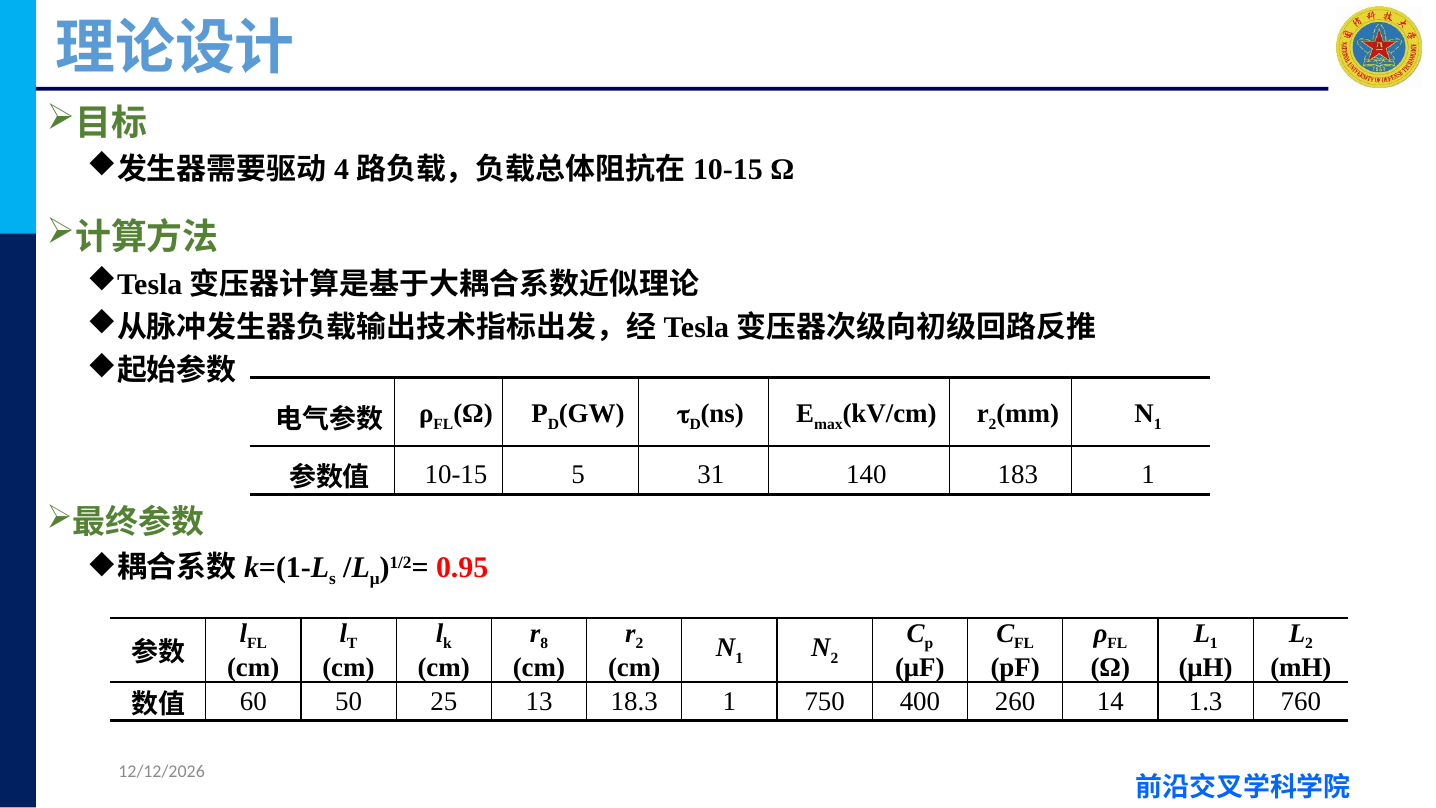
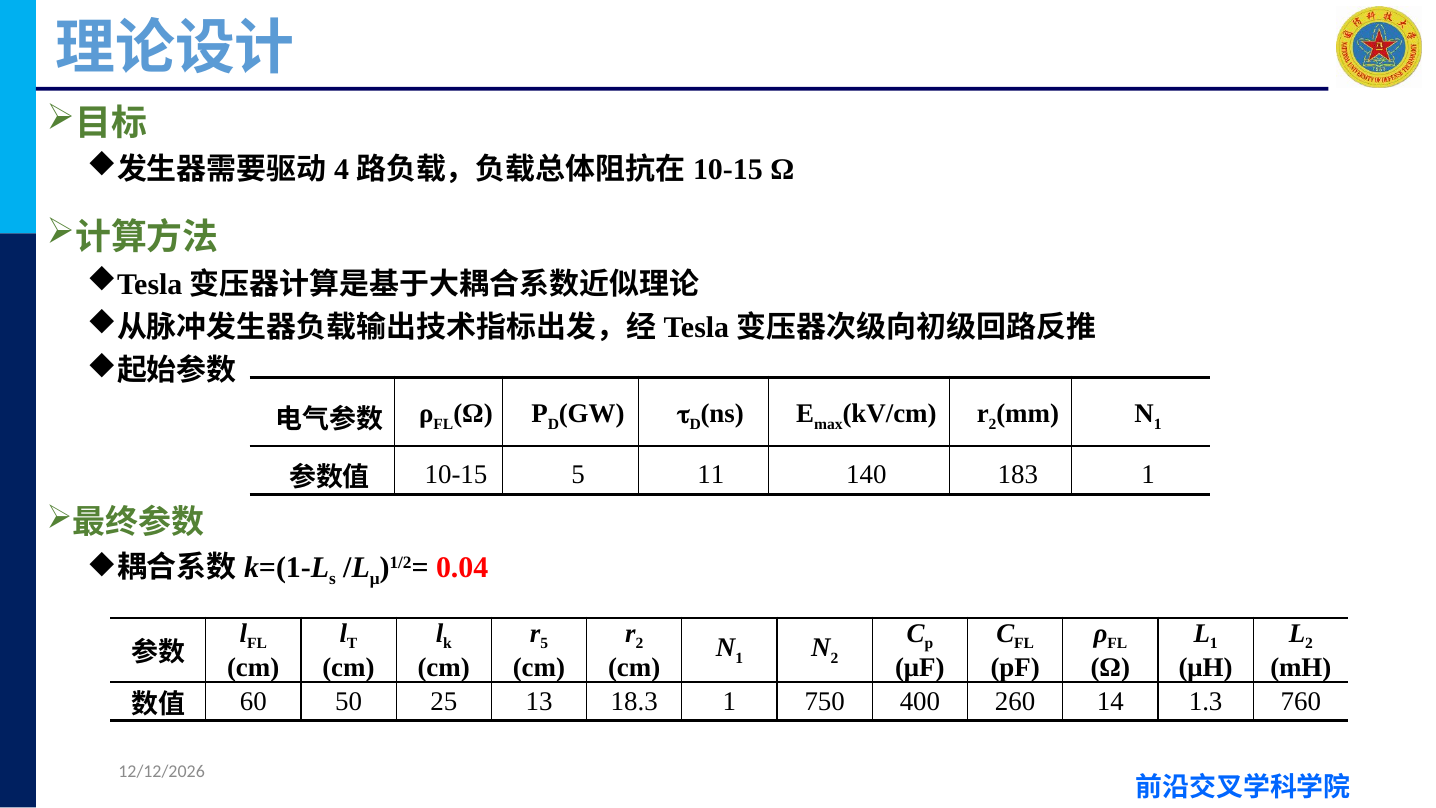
31: 31 -> 11 (711, 474)
0.95: 0.95 -> 0.04 (462, 567)
8: 8 -> 5 (544, 643)
